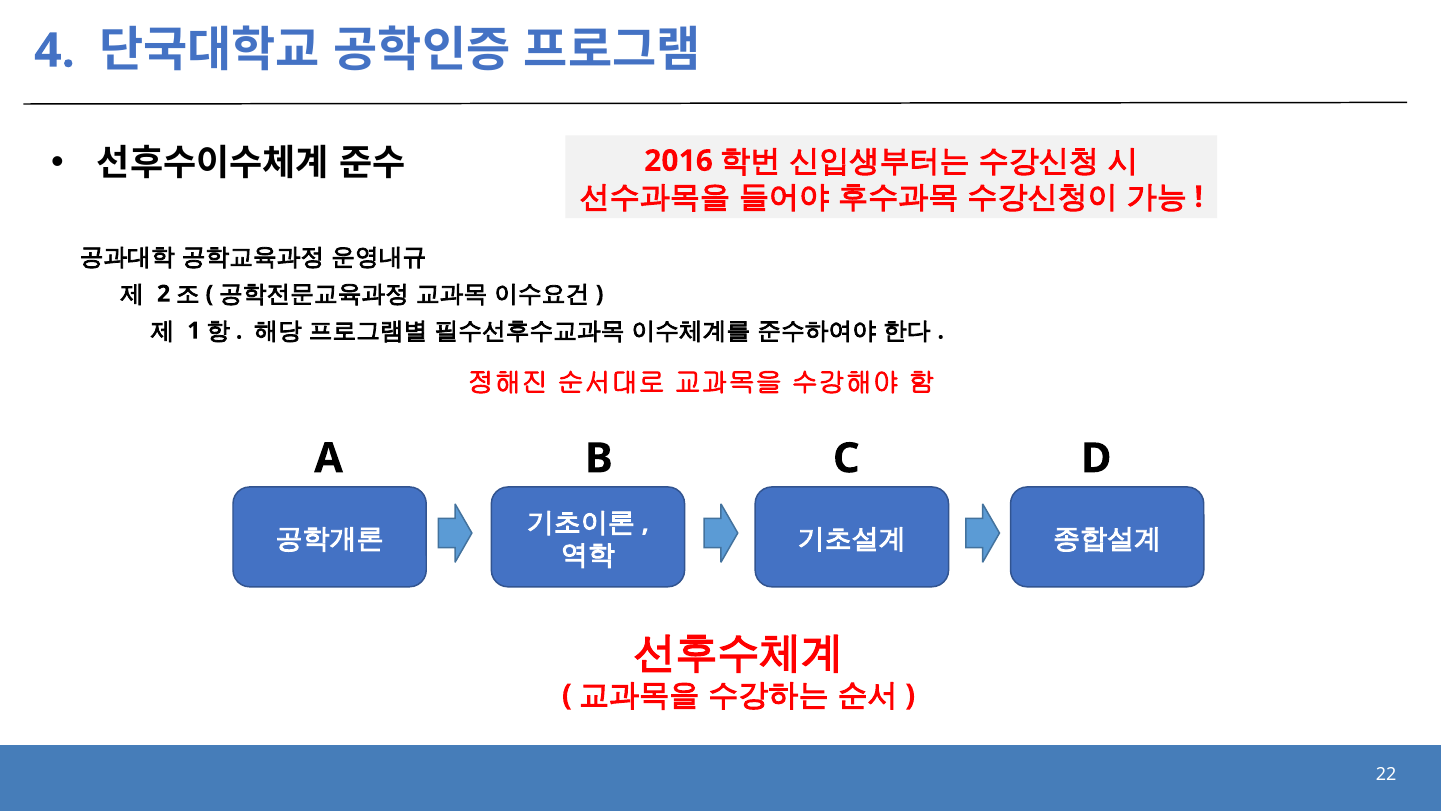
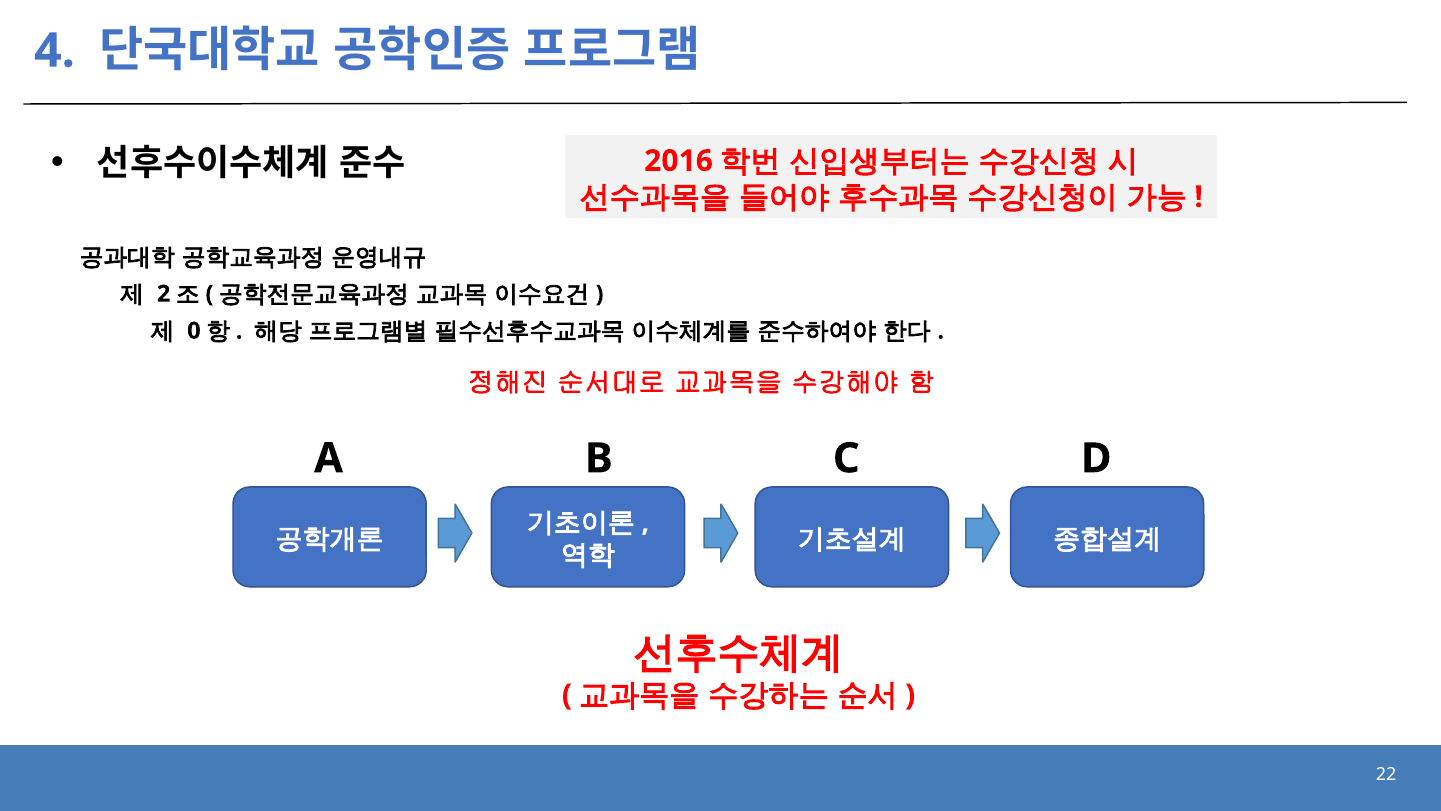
1: 1 -> 0 (194, 331)
